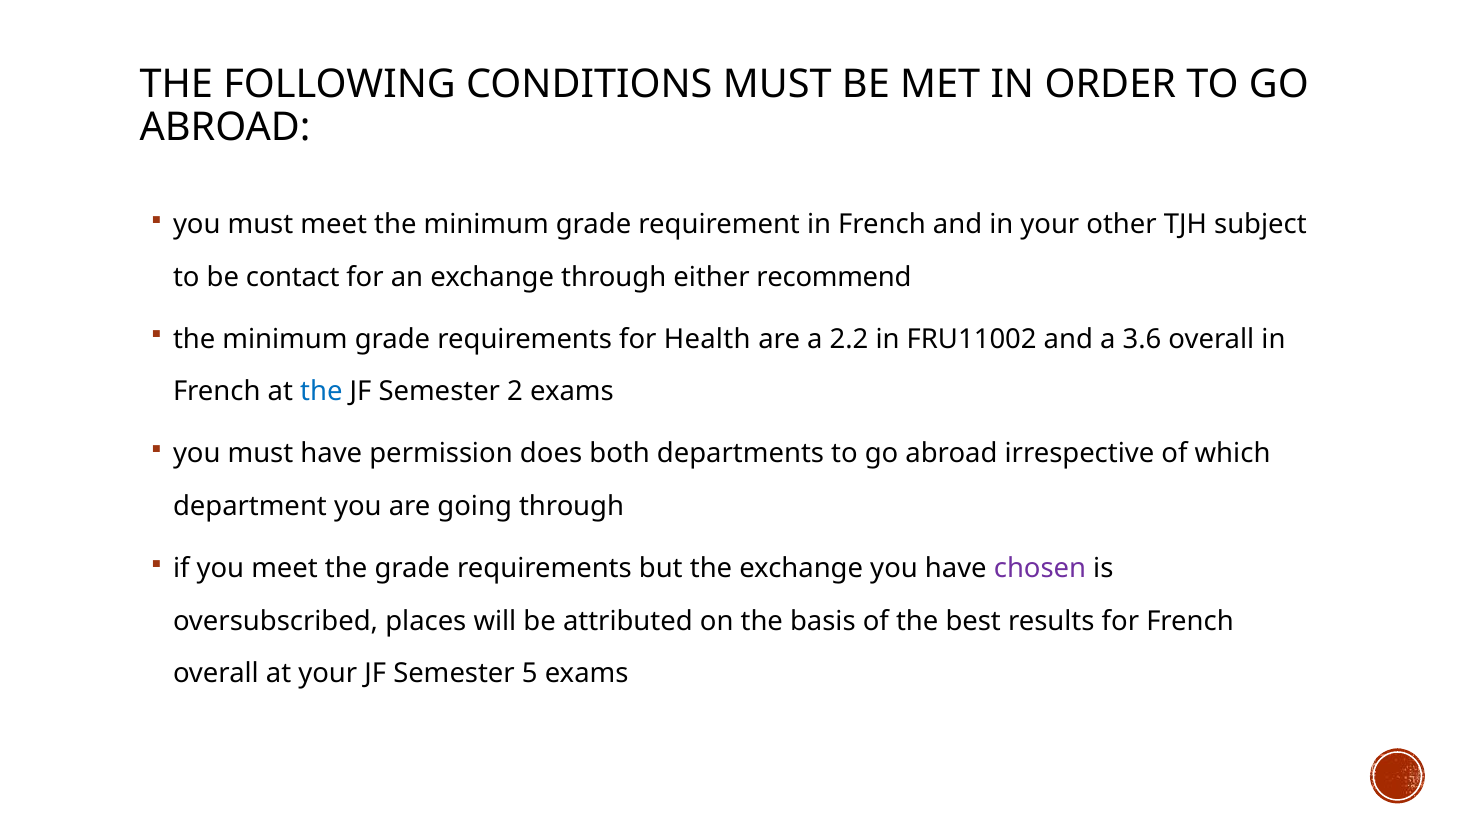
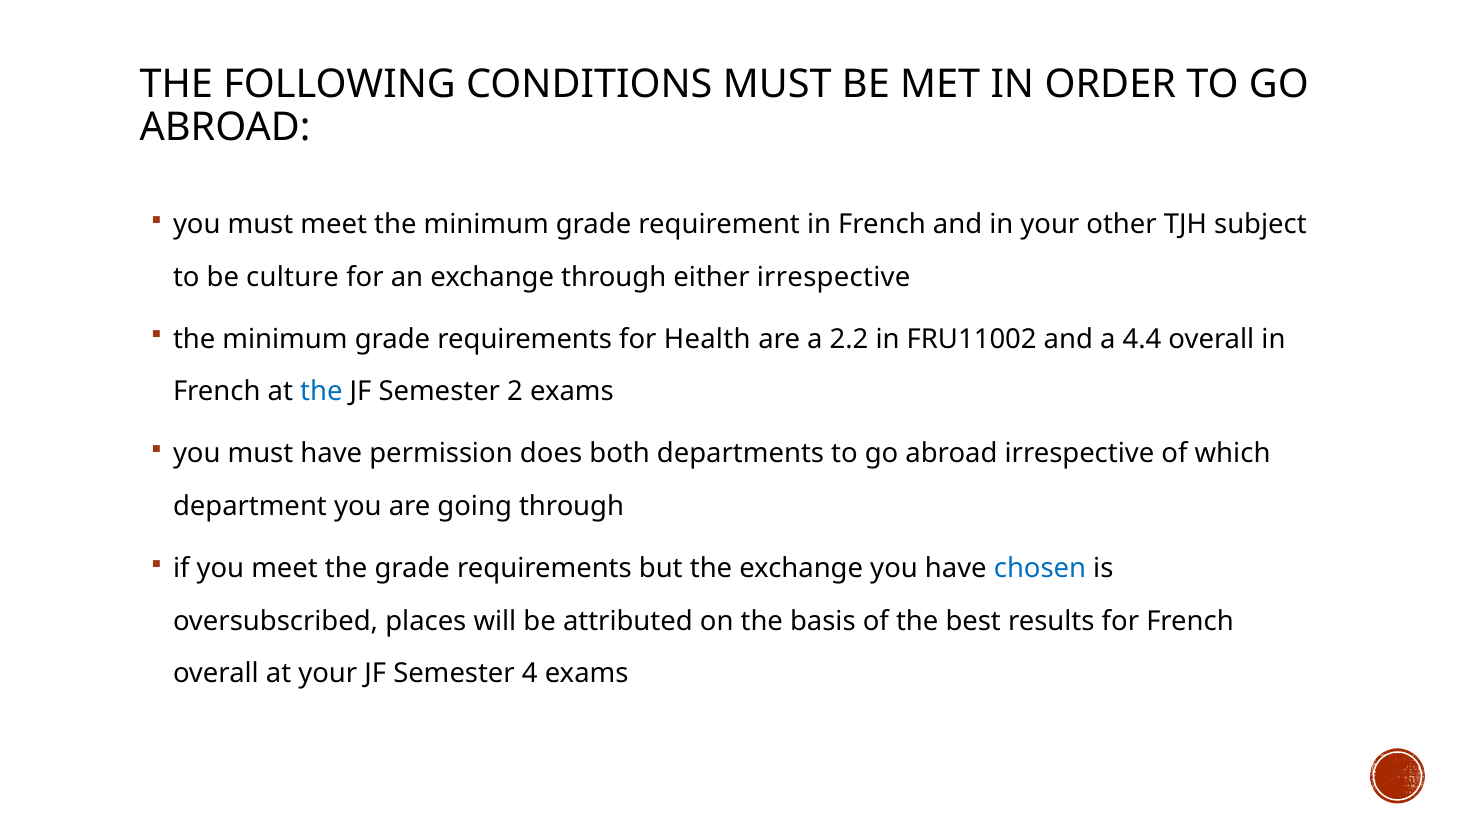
contact: contact -> culture (292, 277)
either recommend: recommend -> irrespective (834, 277)
3.6: 3.6 -> 4.4 (1142, 339)
chosen colour: purple -> blue (1040, 568)
5: 5 -> 4 (530, 674)
